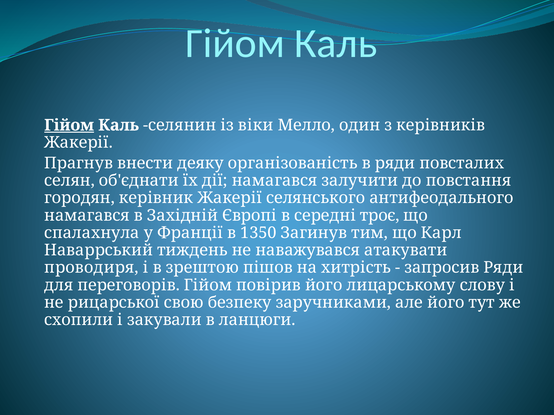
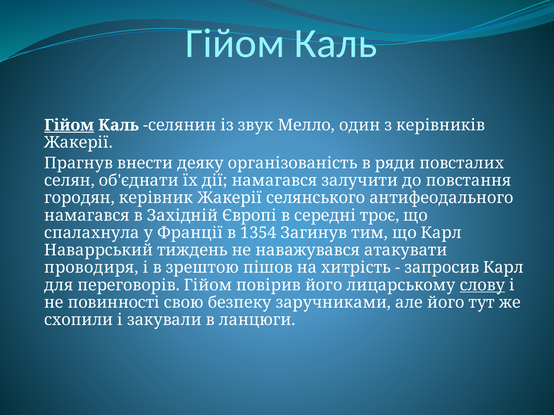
віки: віки -> звук (256, 125)
1350: 1350 -> 1354 (258, 233)
запросив Ряди: Ряди -> Карл (503, 268)
слову underline: none -> present (482, 285)
рицарської: рицарської -> повинності (114, 303)
